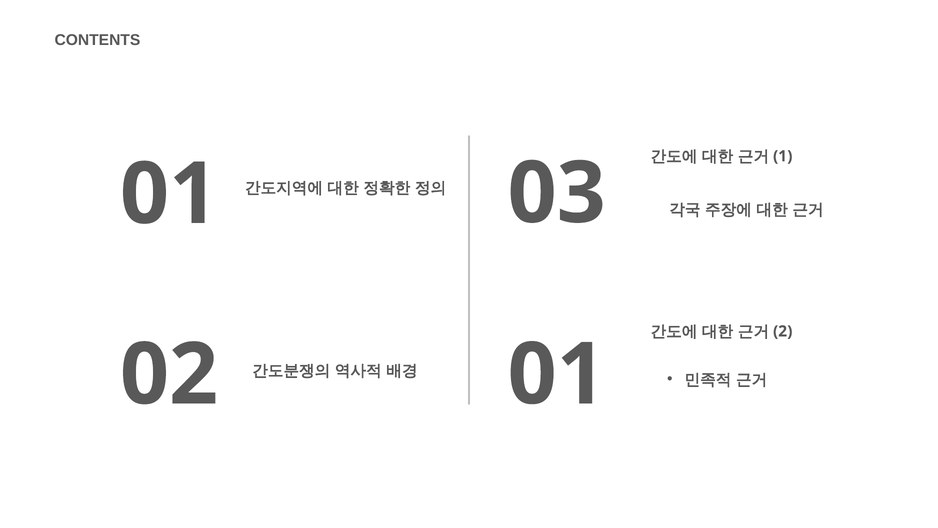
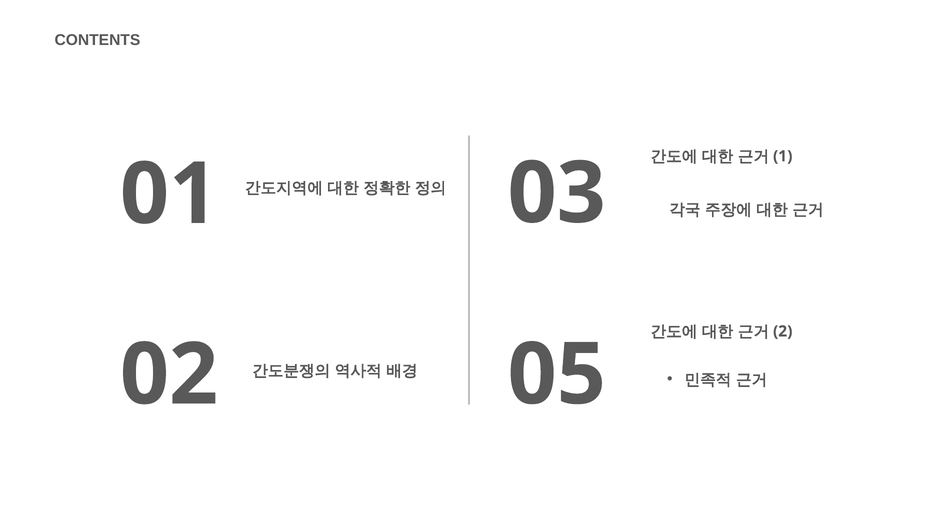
02 01: 01 -> 05 (557, 375)
